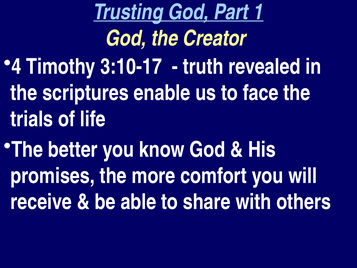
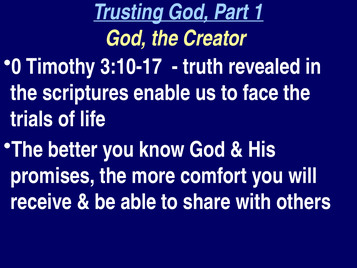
4: 4 -> 0 (16, 67)
